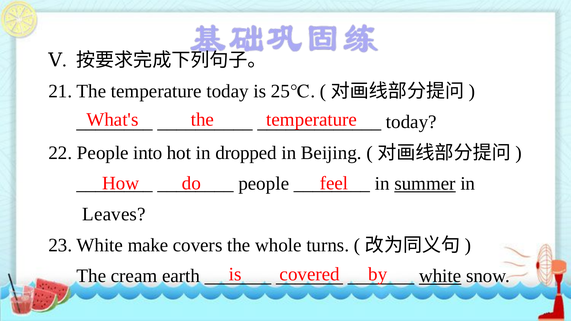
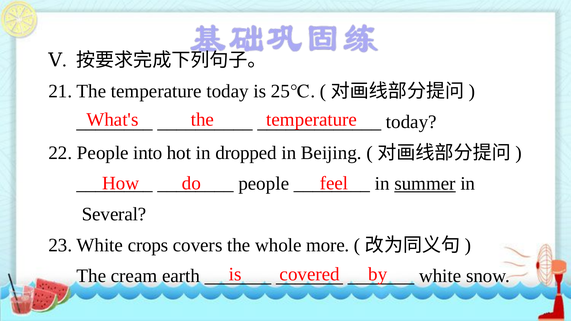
Leaves: Leaves -> Several (114, 214)
make: make -> crops (148, 245)
turns: turns -> more (328, 245)
white underline: present -> none (440, 276)
